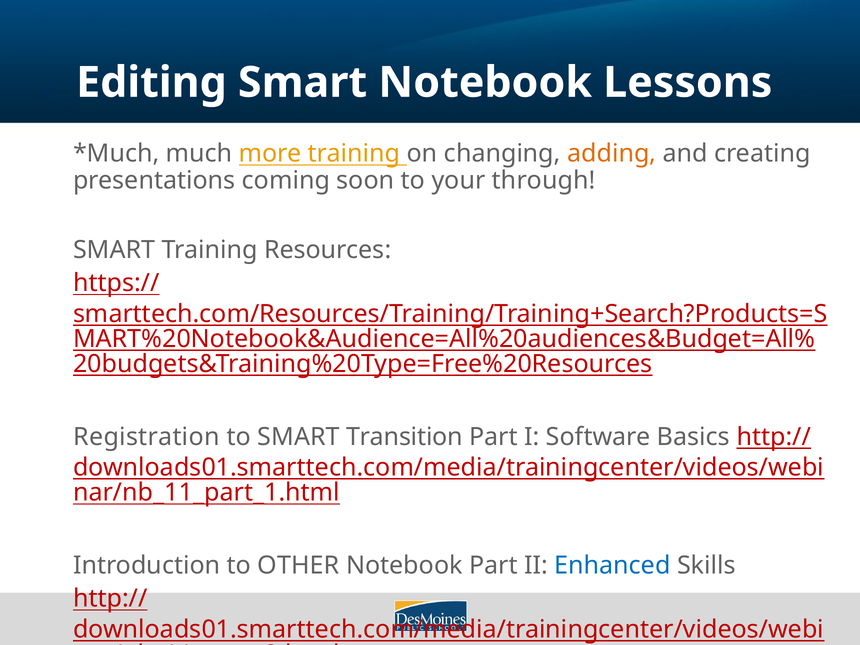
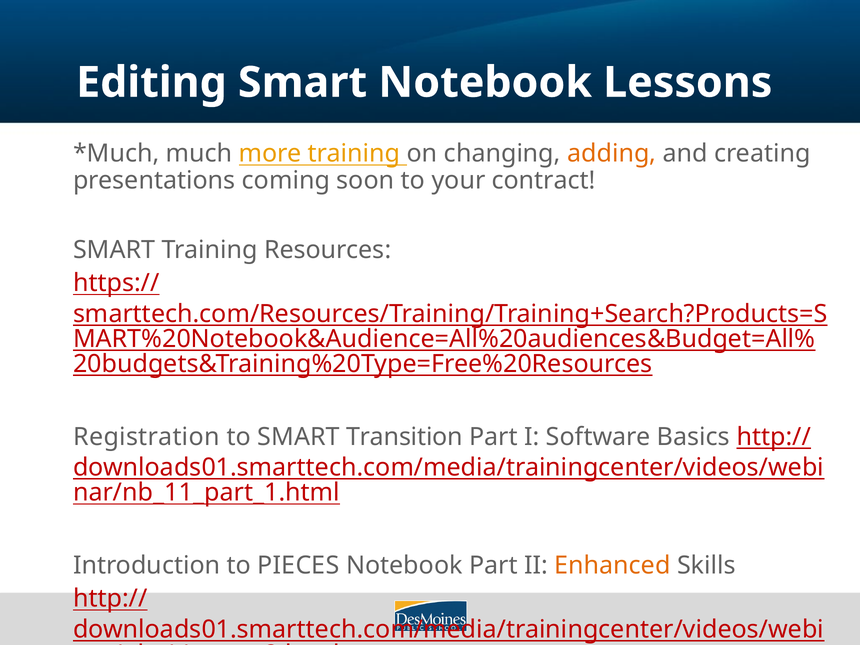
through: through -> contract (544, 181)
OTHER: OTHER -> PIECES (298, 565)
Enhanced colour: blue -> orange (612, 565)
